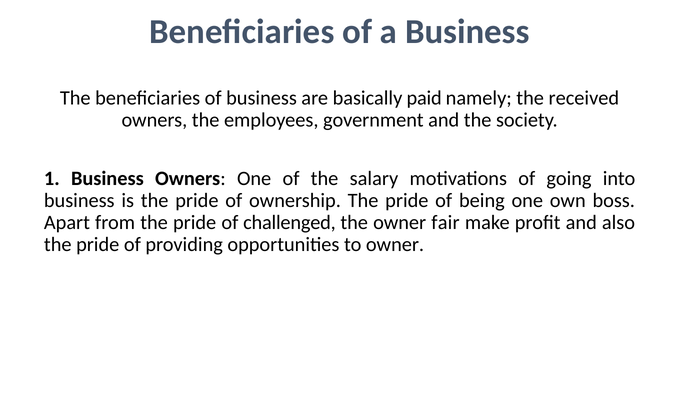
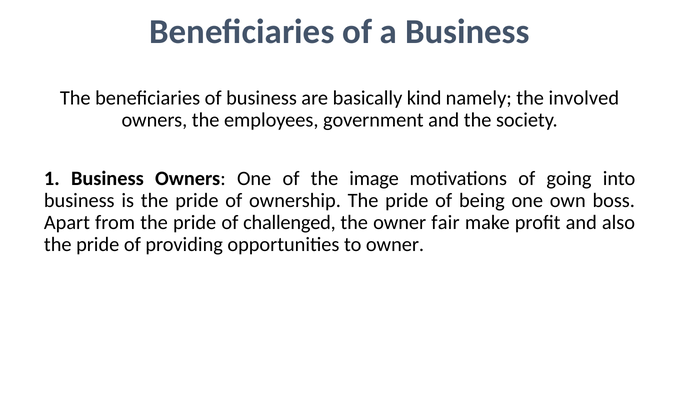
paid: paid -> kind (424, 98)
received: received -> involved (584, 98)
salary: salary -> image (374, 179)
